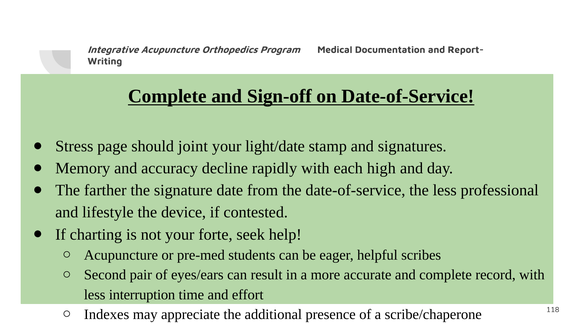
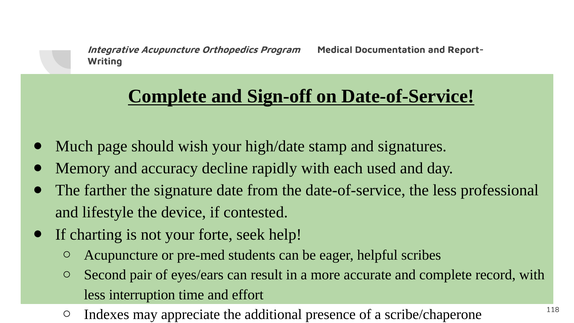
Stress: Stress -> Much (74, 146)
joint: joint -> wish (193, 146)
light/date: light/date -> high/date (275, 146)
high: high -> used (381, 168)
